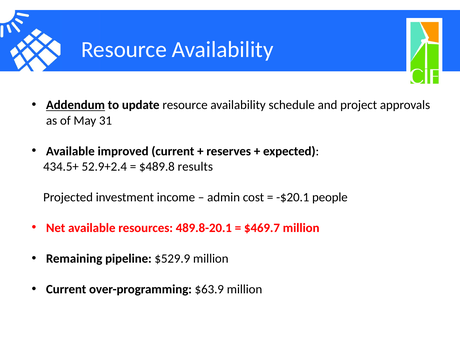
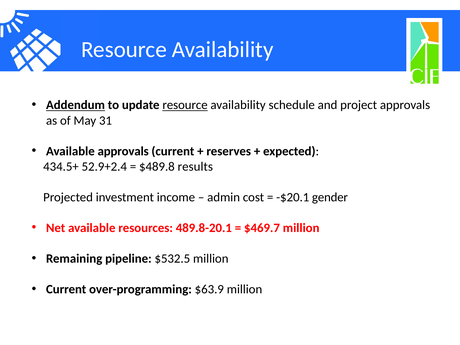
resource underline: none -> present (185, 105)
Available improved: improved -> approvals (123, 151)
people: people -> gender (330, 197)
$529.9: $529.9 -> $532.5 (172, 259)
